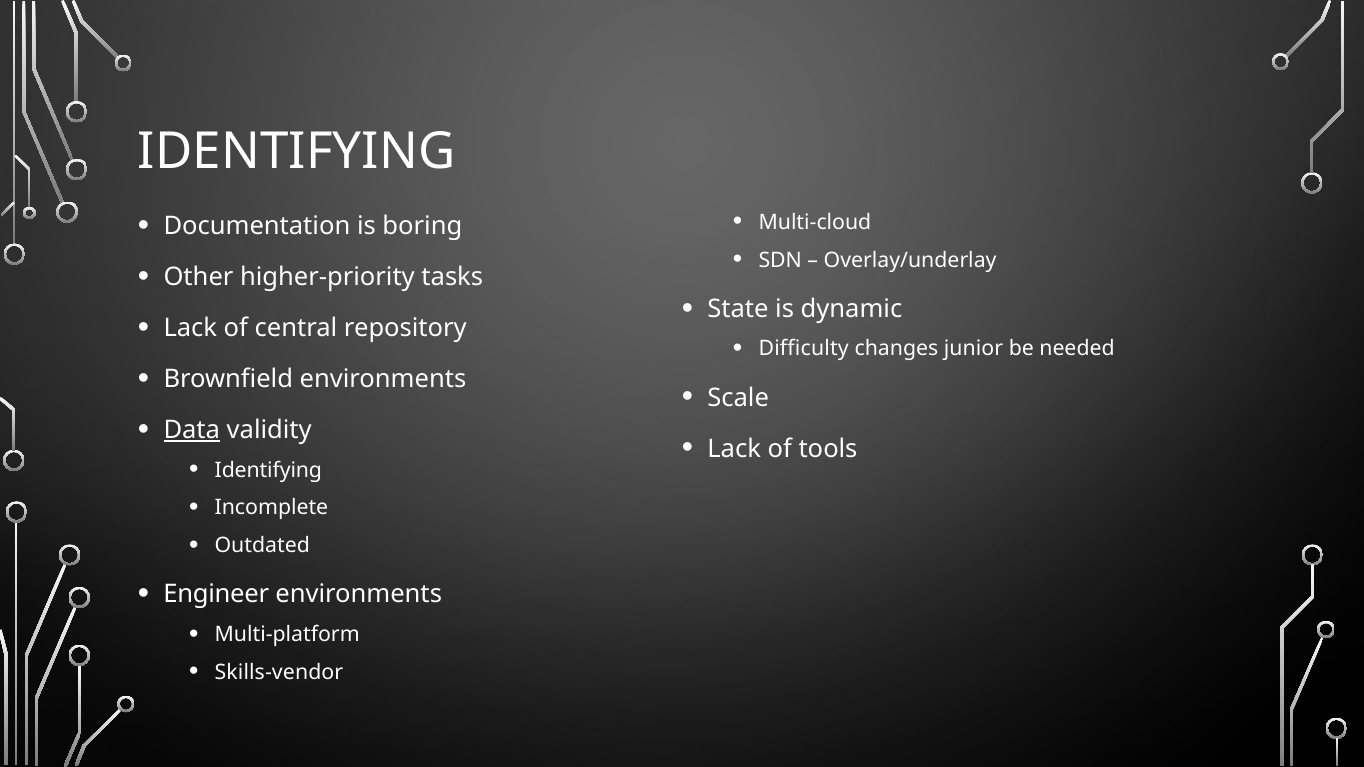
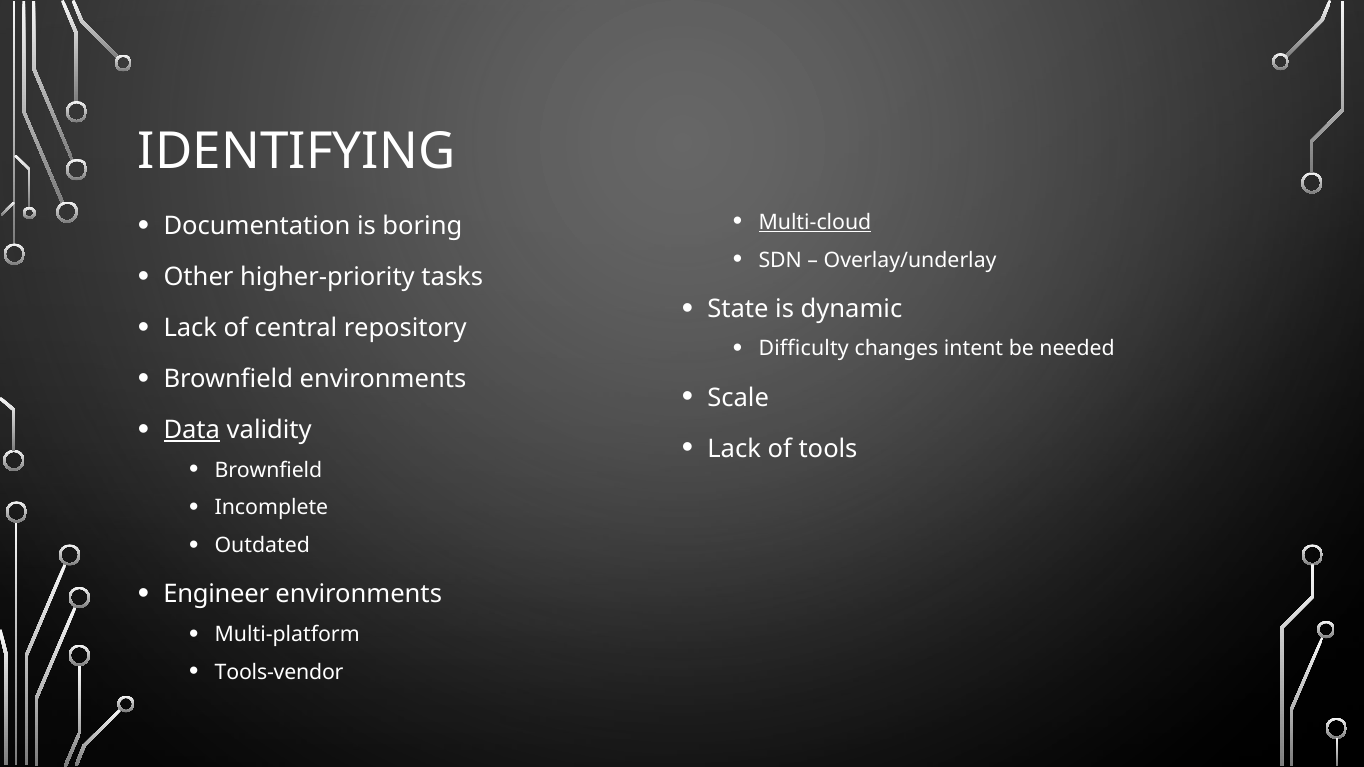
Multi-cloud underline: none -> present (815, 222)
junior: junior -> intent (974, 349)
Identifying: Identifying -> Brownfield (268, 470)
Skills-vendor: Skills-vendor -> Tools-vendor (279, 672)
